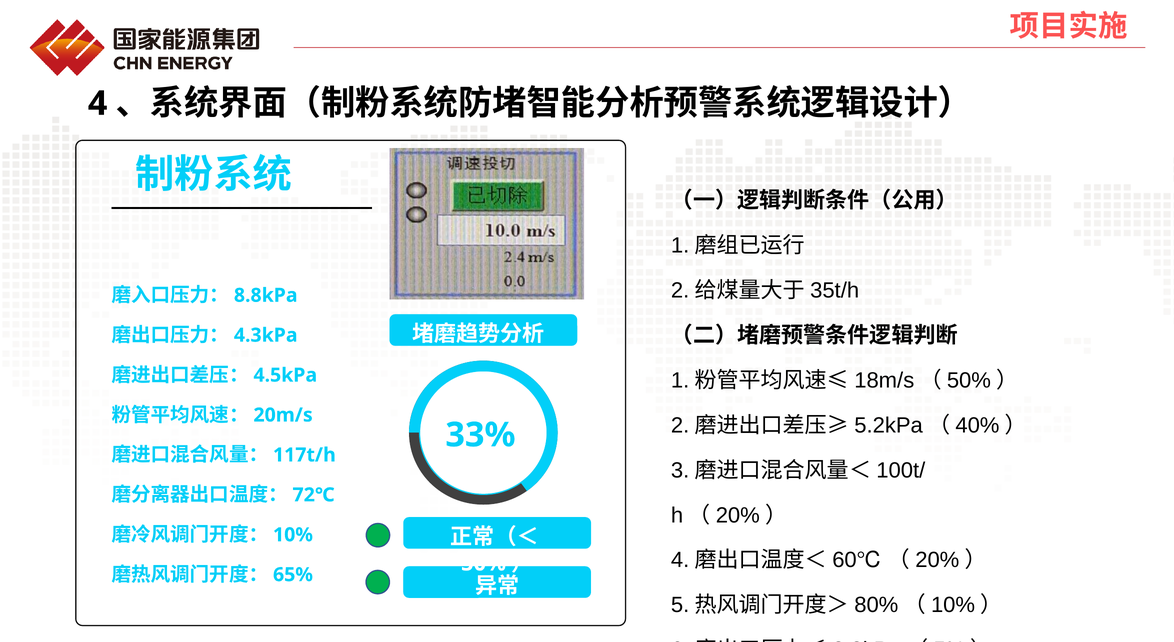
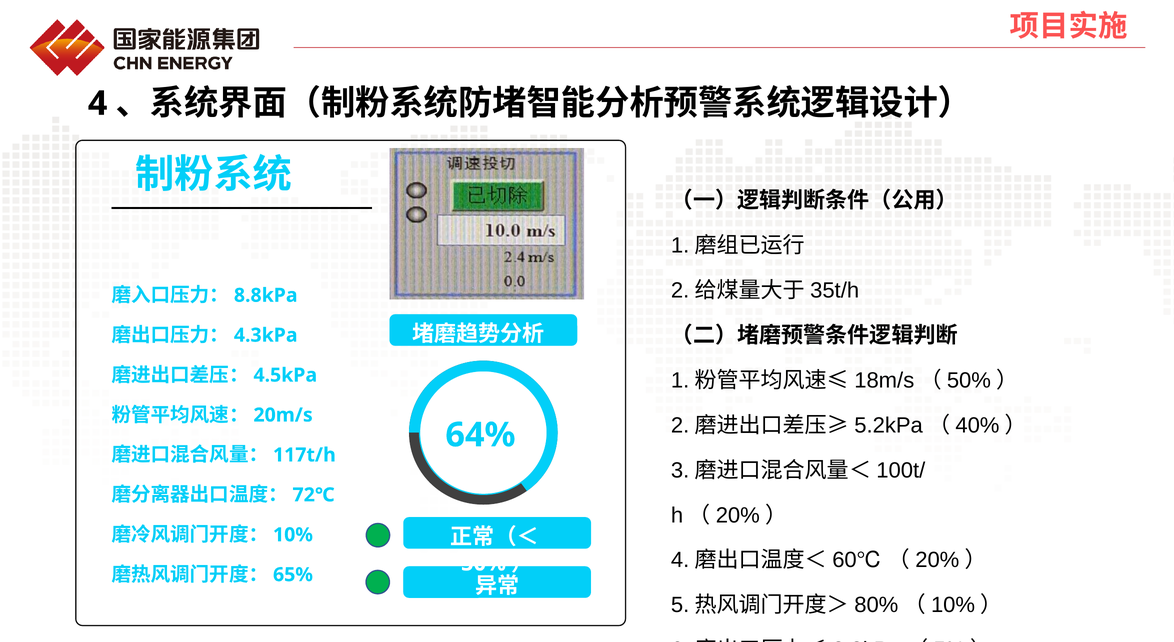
33%: 33% -> 64% (480, 435)
